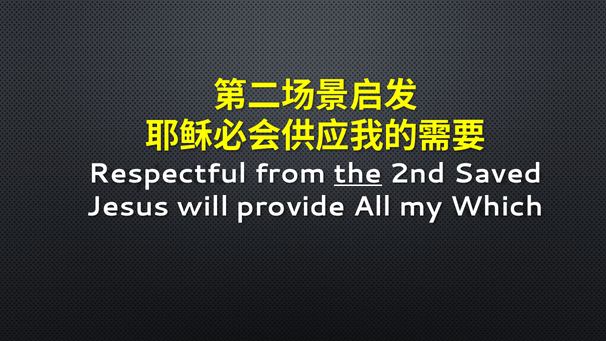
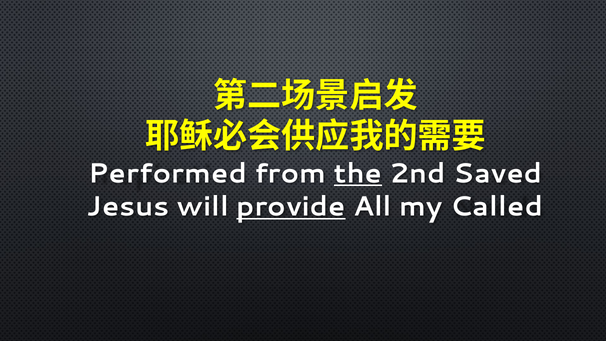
Respectful: Respectful -> Performed (168, 173)
provide underline: none -> present (291, 207)
Which: Which -> Called (497, 207)
